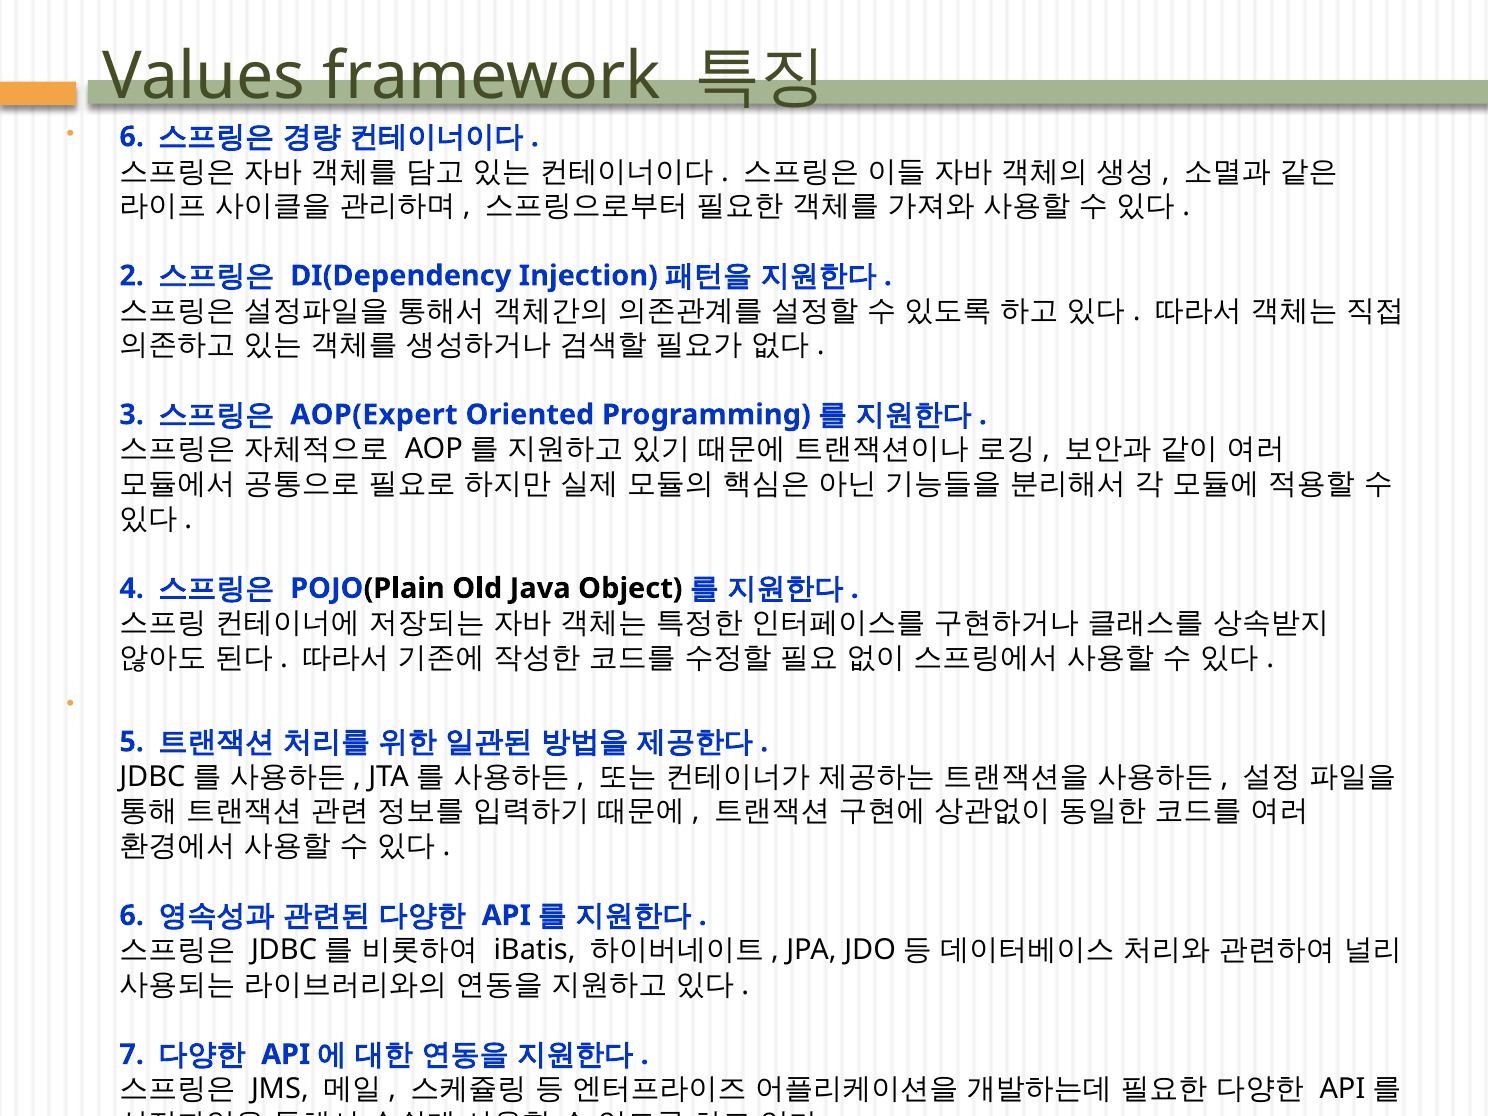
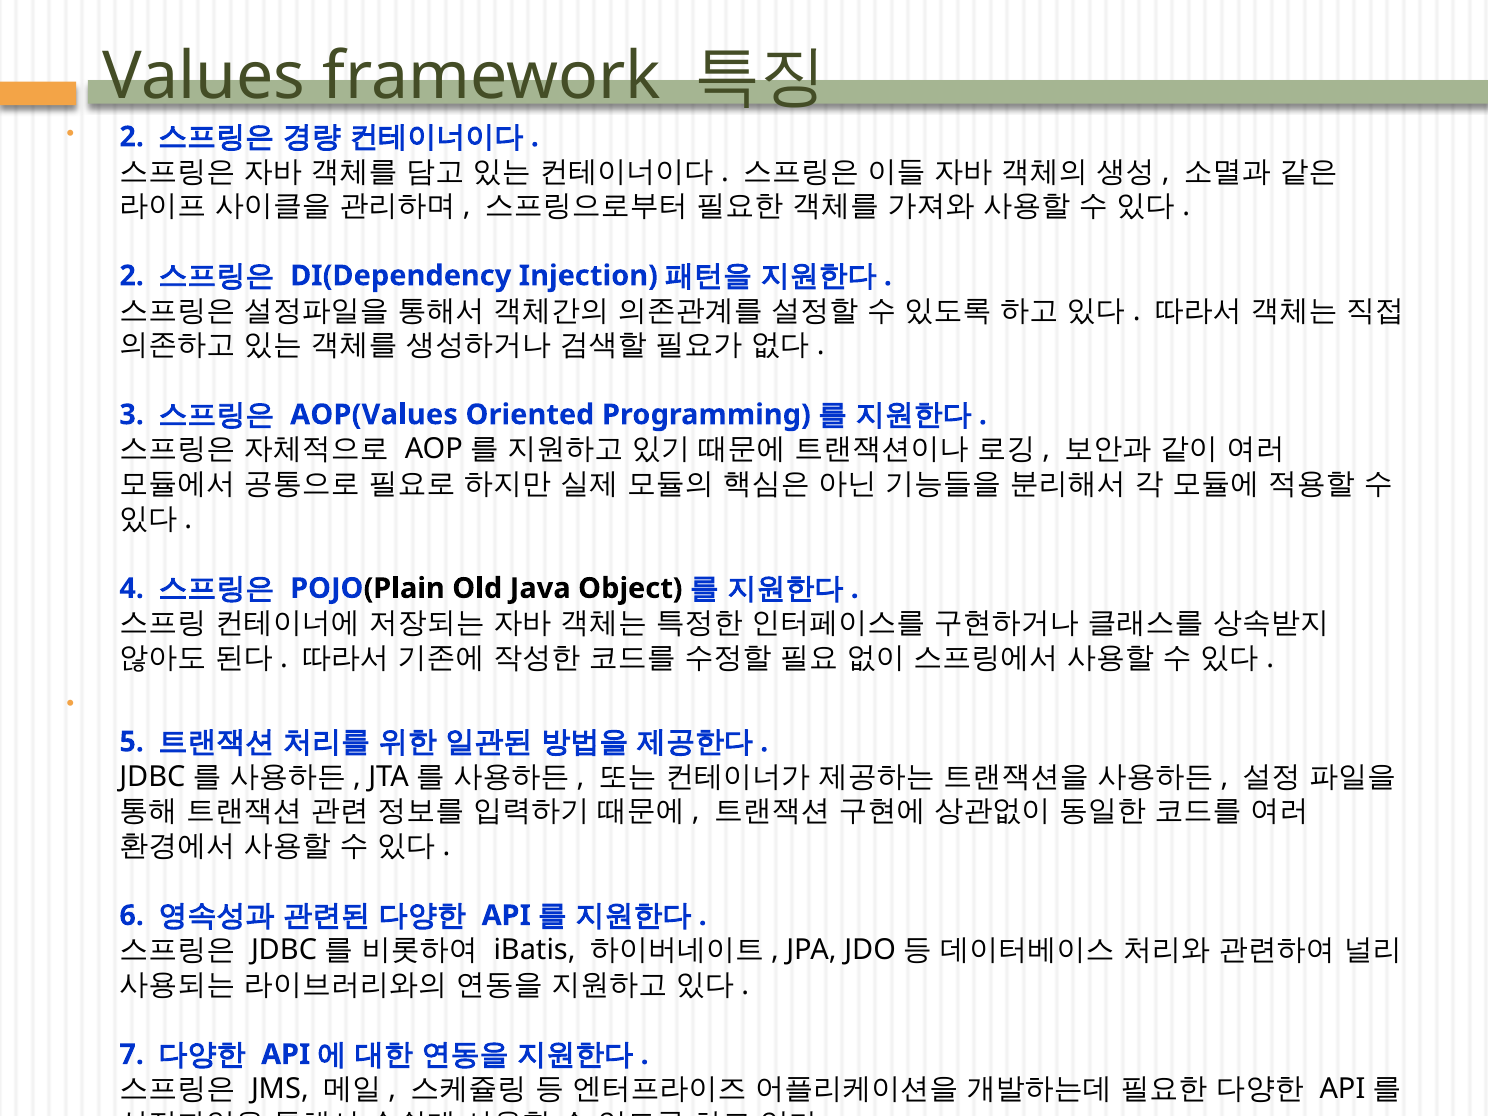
6: 6 -> 2 (132, 137)
AOP(Expert: AOP(Expert -> AOP(Values (374, 415)
